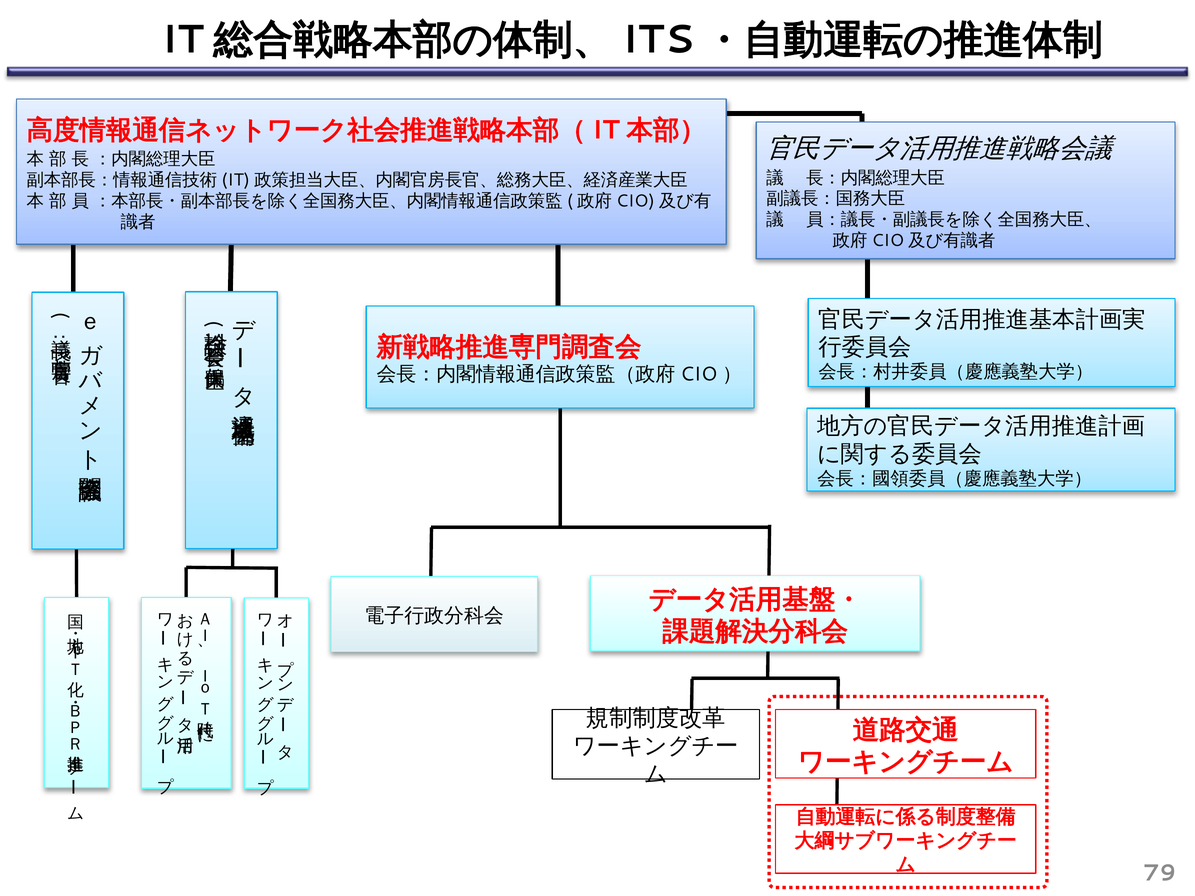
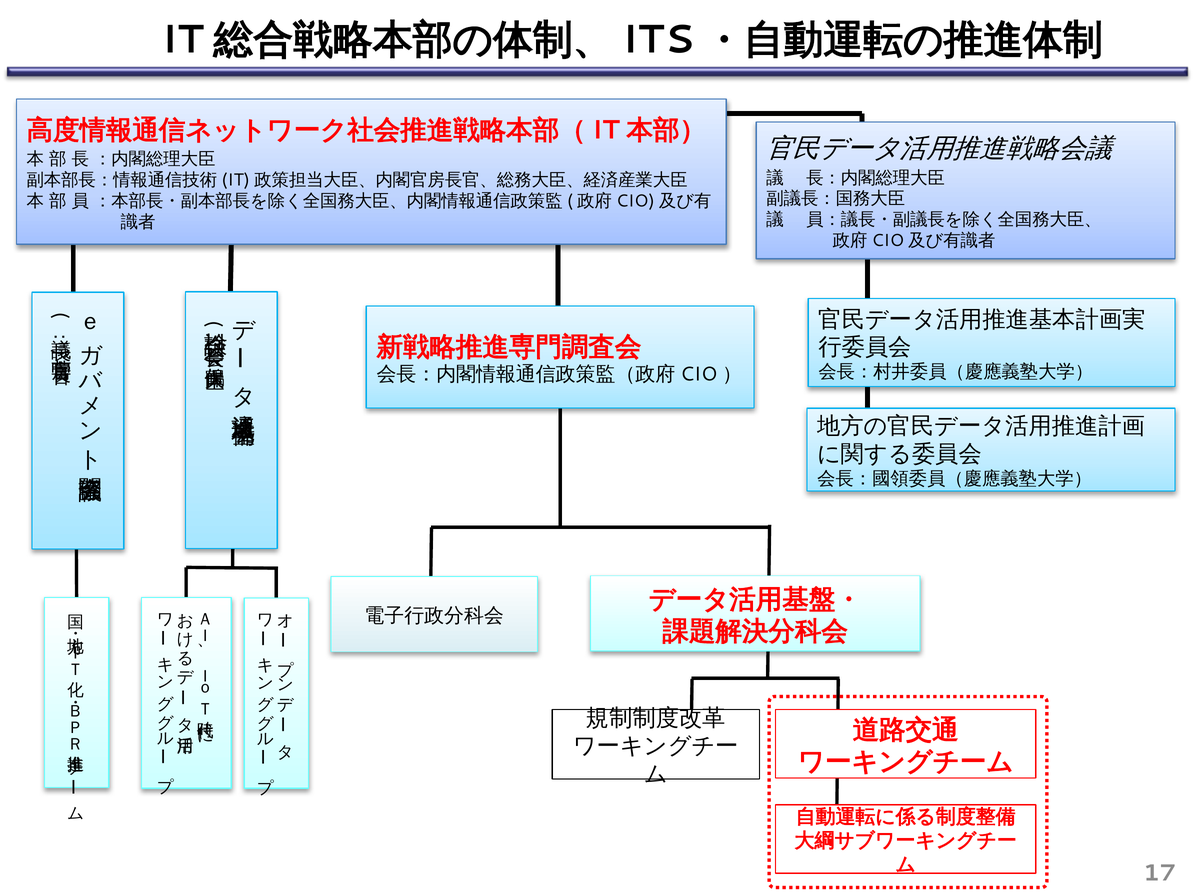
79: 79 -> 17 (1160, 873)
